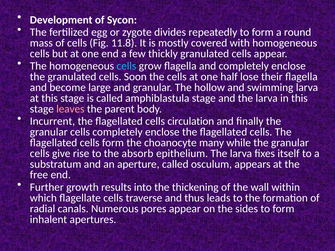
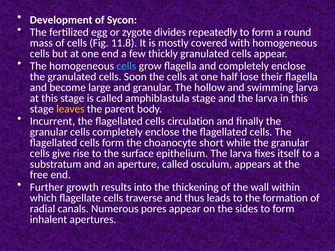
leaves colour: pink -> yellow (70, 109)
many: many -> short (211, 143)
absorb: absorb -> surface (138, 154)
